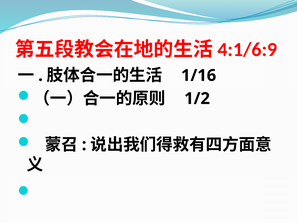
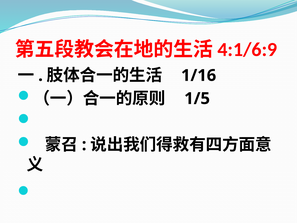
1/2: 1/2 -> 1/5 (197, 98)
